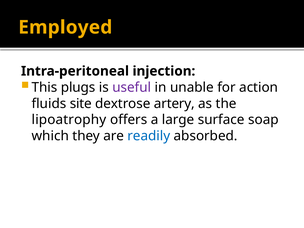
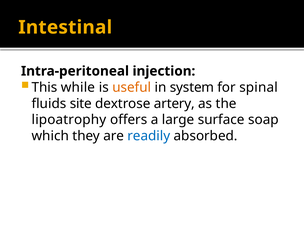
Employed: Employed -> Intestinal (65, 27)
plugs: plugs -> while (78, 87)
useful colour: purple -> orange (132, 87)
unable: unable -> system (192, 87)
action: action -> spinal (259, 87)
